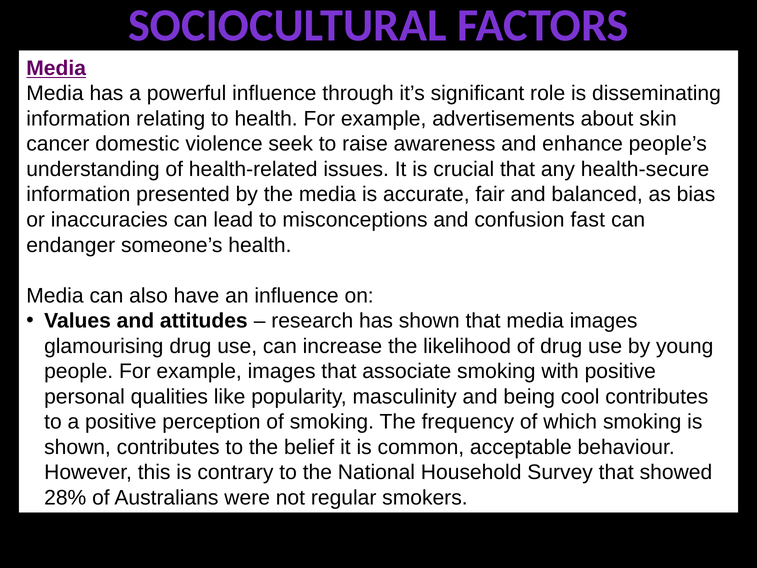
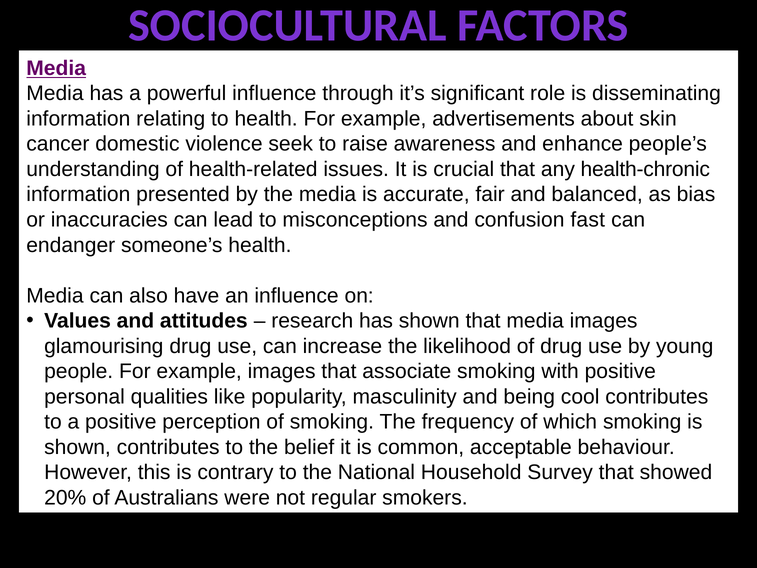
health-secure: health-secure -> health-chronic (645, 169)
28%: 28% -> 20% (65, 497)
